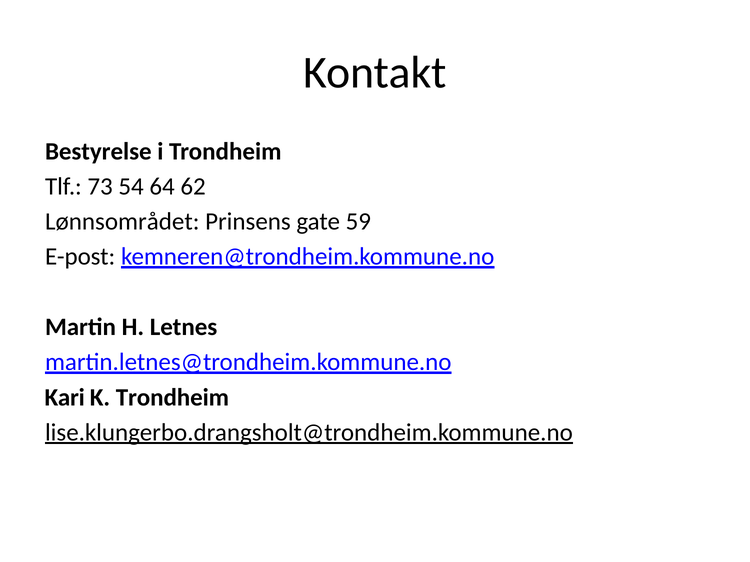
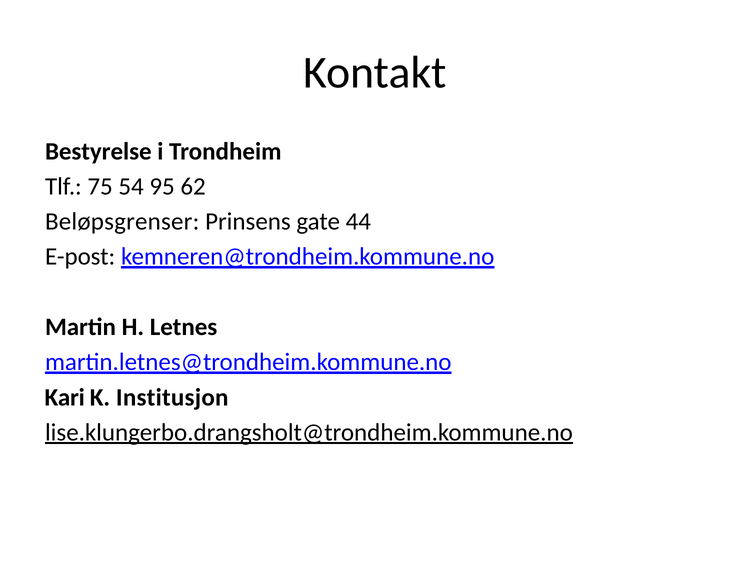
73: 73 -> 75 (100, 187)
64: 64 -> 95 (162, 187)
Lønnsområdet: Lønnsområdet -> Beløpsgrenser (122, 222)
59: 59 -> 44 (358, 222)
K Trondheim: Trondheim -> Institusjon (172, 398)
